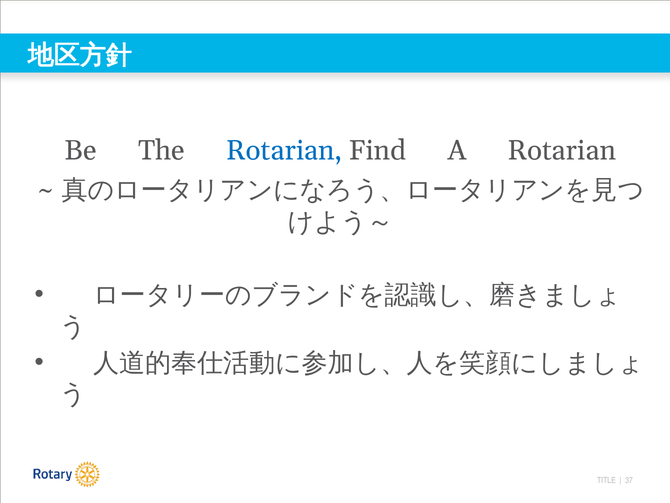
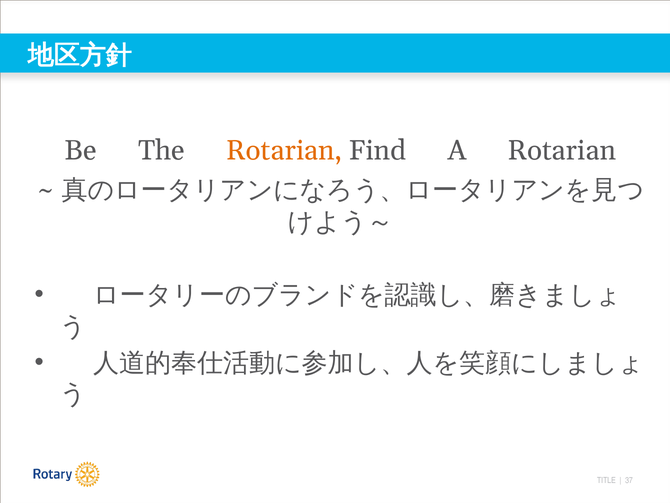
Rotarian colour: blue -> orange (284, 150)
